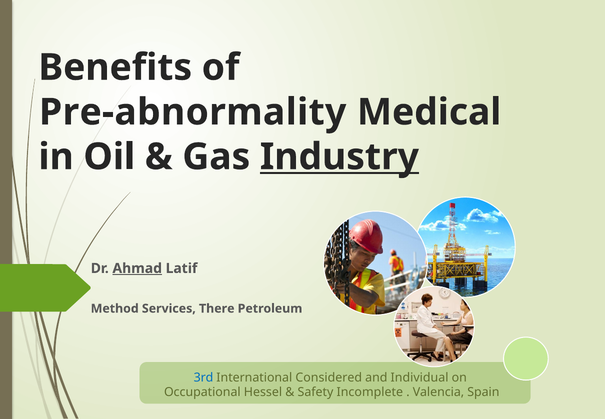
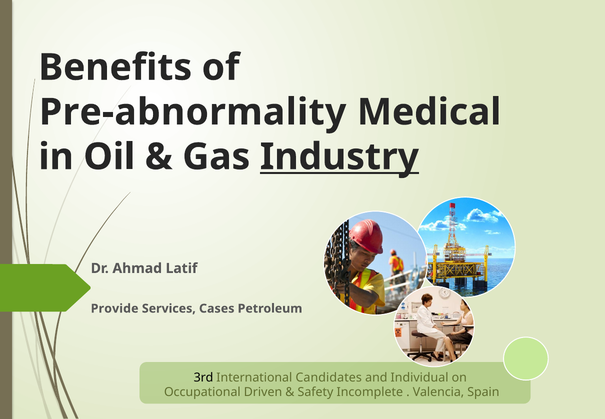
Ahmad underline: present -> none (137, 268)
Method: Method -> Provide (115, 308)
There: There -> Cases (217, 308)
3rd colour: blue -> black (203, 377)
Considered: Considered -> Candidates (329, 377)
Hessel: Hessel -> Driven (263, 392)
